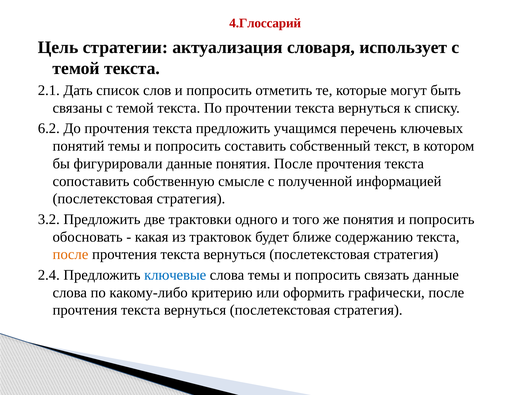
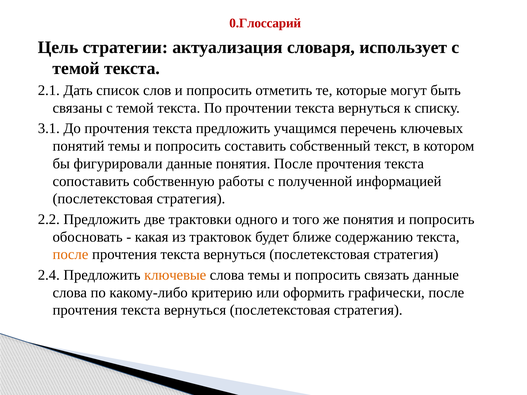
4.Глоссарий: 4.Глоссарий -> 0.Глоссарий (265, 23)
6.2: 6.2 -> 3.1 (49, 129)
смысле: смысле -> работы (241, 181)
3.2: 3.2 -> 2.2 (49, 219)
ключевые colour: blue -> orange (175, 275)
